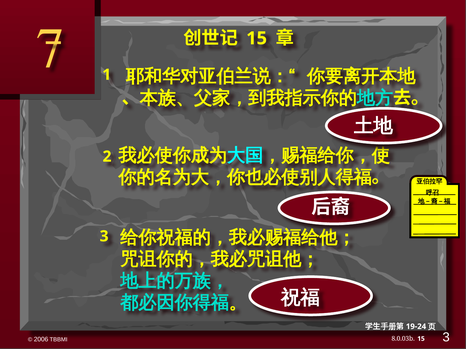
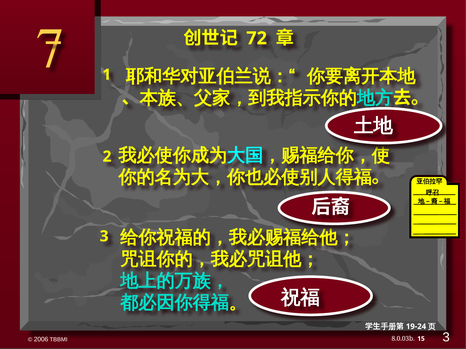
15: 15 -> 72 (257, 38)
